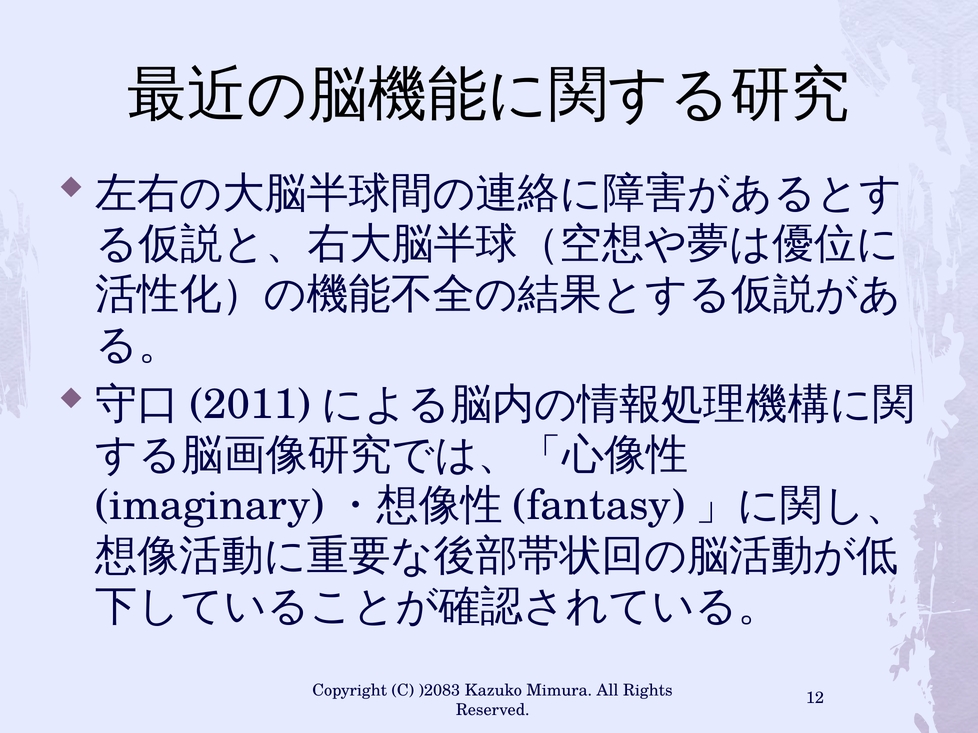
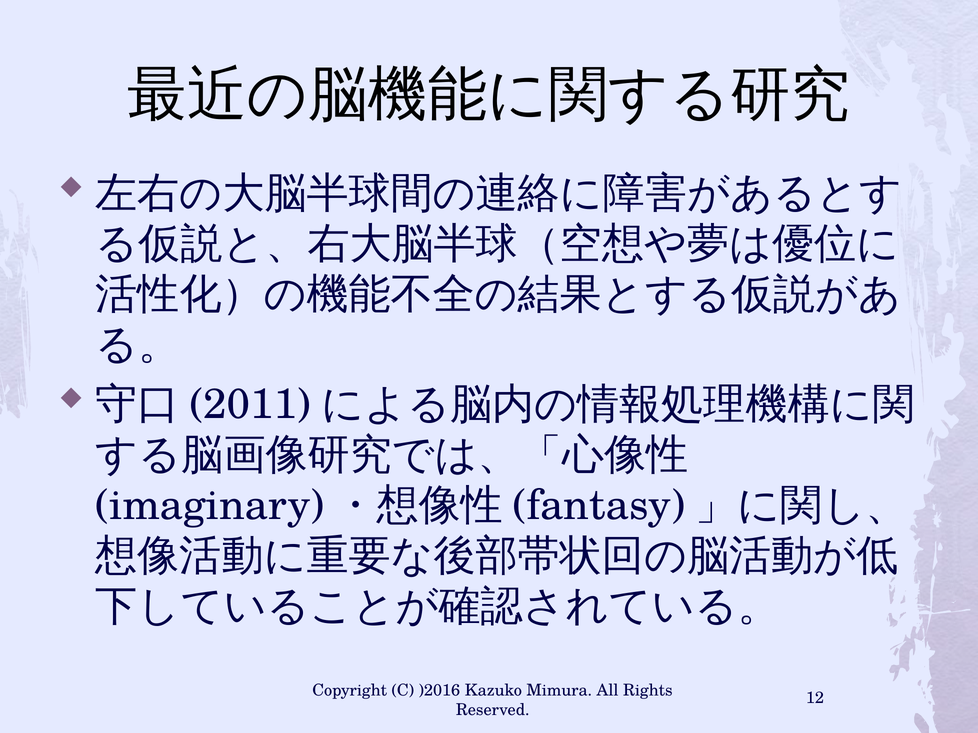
)2083: )2083 -> )2016 (439, 691)
